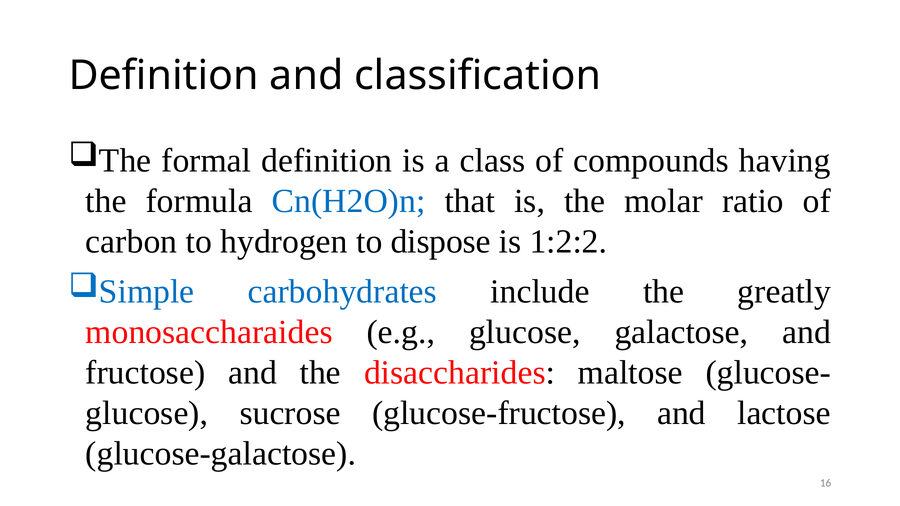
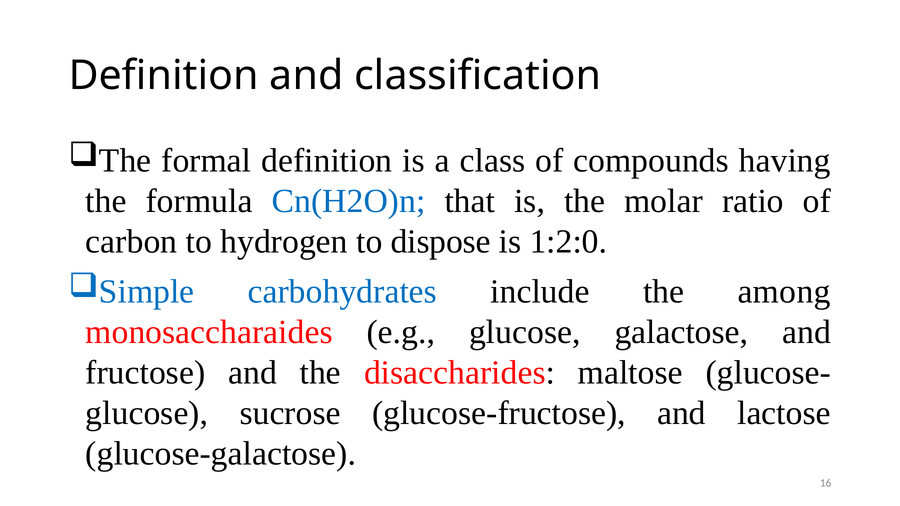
1:2:2: 1:2:2 -> 1:2:0 (568, 242)
greatly: greatly -> among (784, 292)
